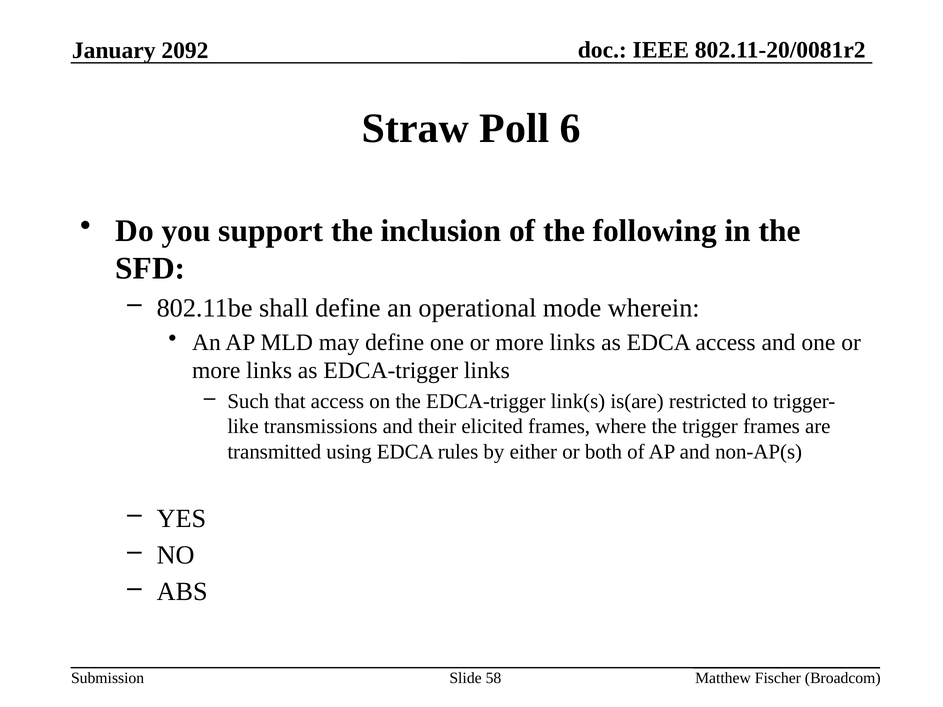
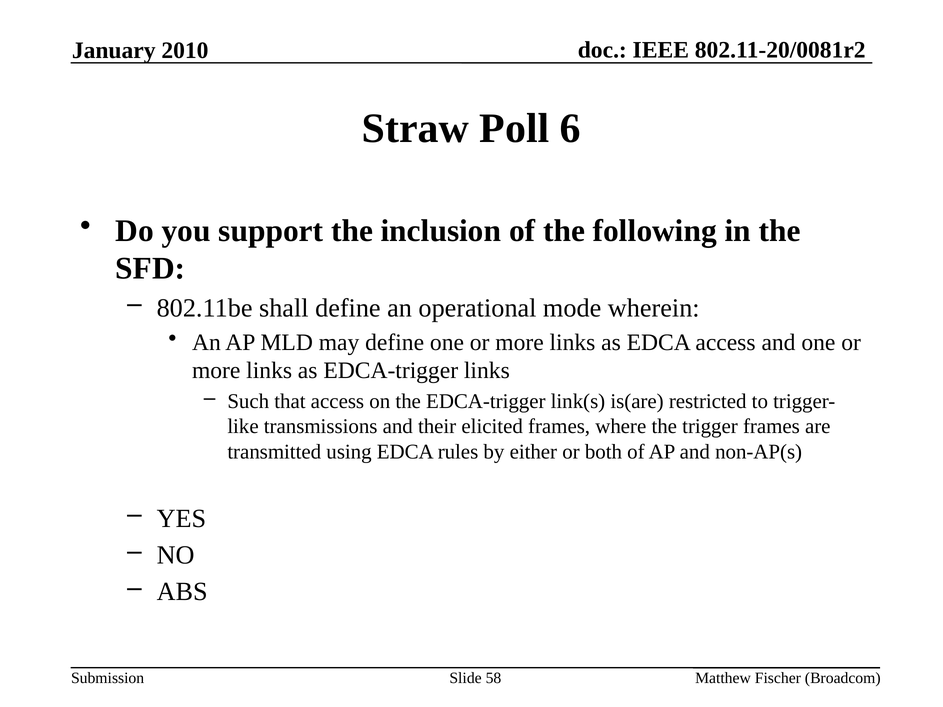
2092: 2092 -> 2010 (185, 50)
